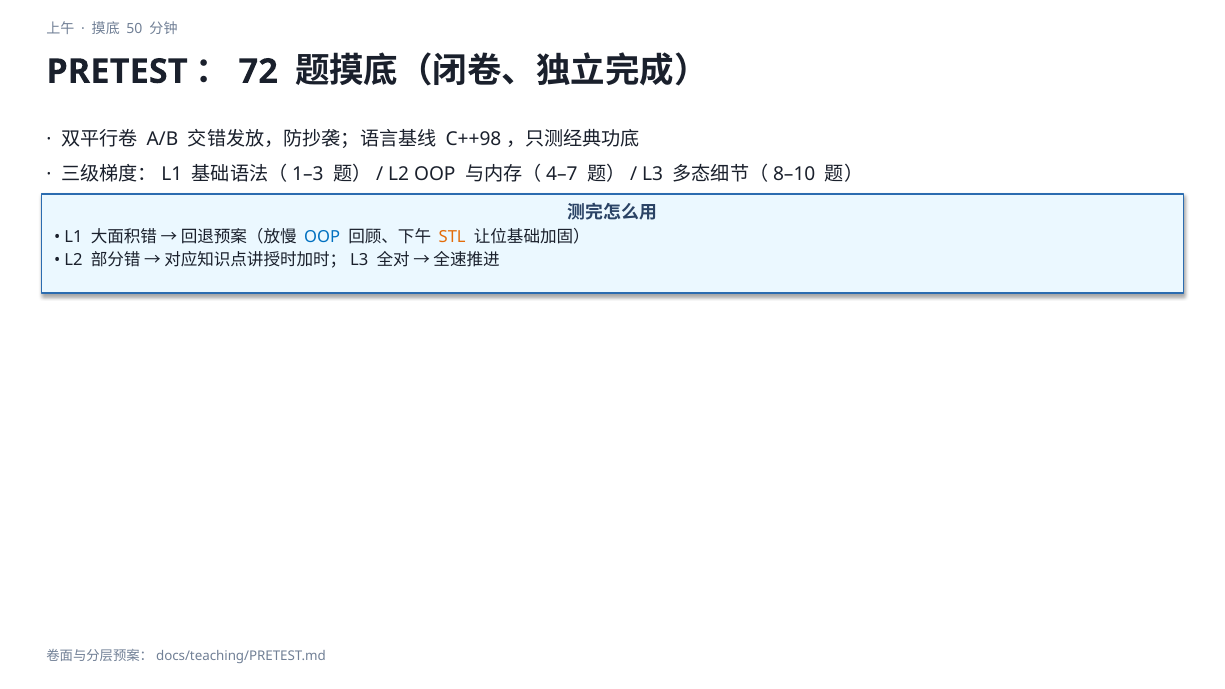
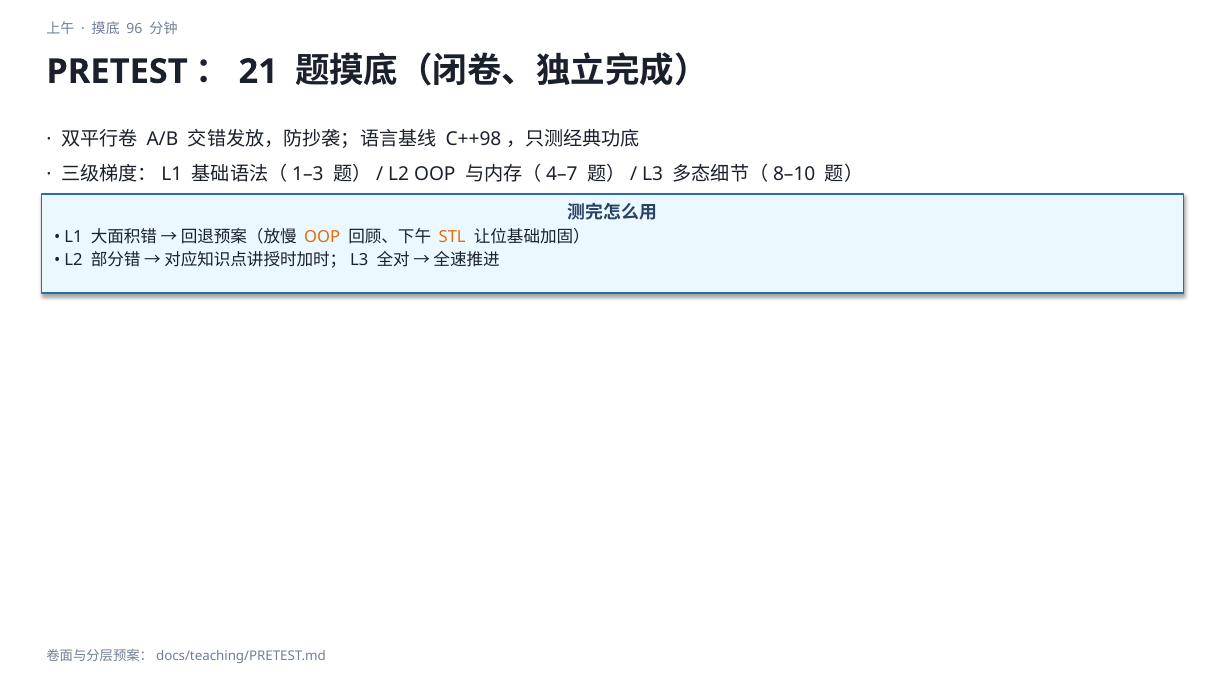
50: 50 -> 96 (134, 28)
72: 72 -> 21 (258, 72)
OOP colour: blue -> orange (322, 237)
